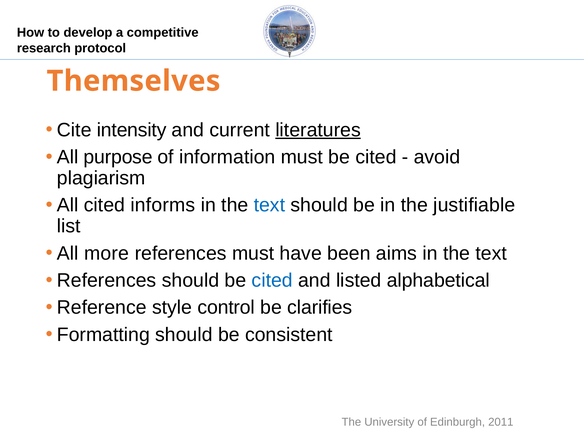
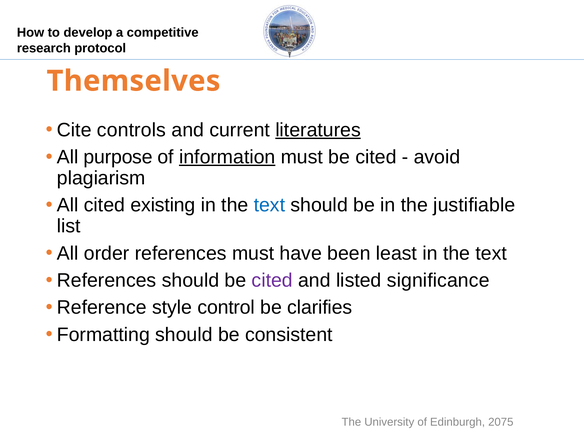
intensity: intensity -> controls (131, 130)
information underline: none -> present (227, 157)
informs: informs -> existing (163, 205)
more: more -> order (107, 253)
aims: aims -> least (397, 253)
cited colour: blue -> purple (272, 280)
alphabetical: alphabetical -> significance (438, 280)
2011: 2011 -> 2075 (501, 422)
